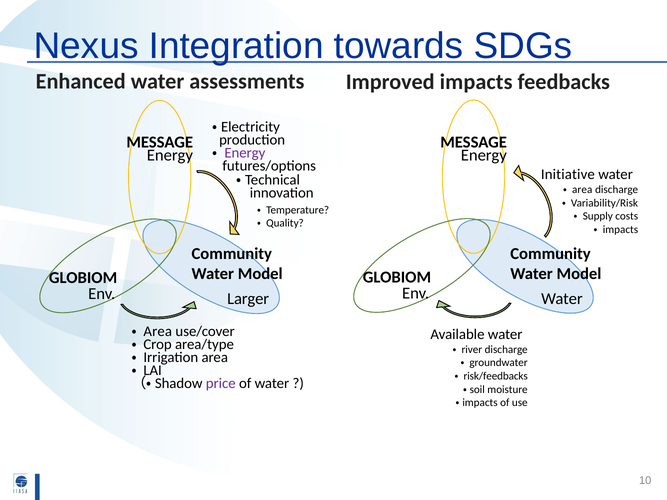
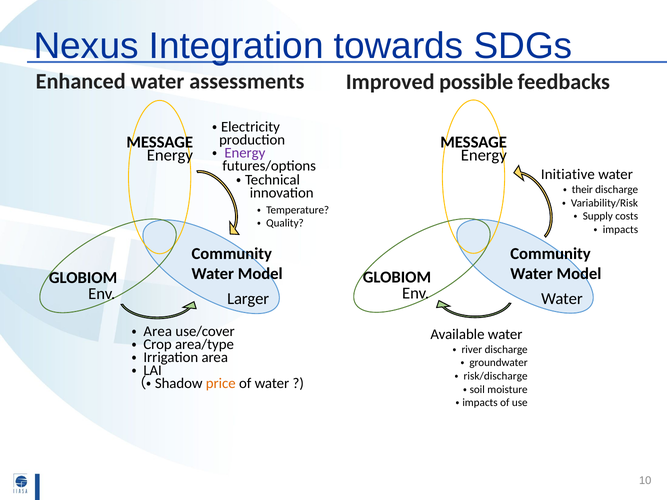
Improved impacts: impacts -> possible (476, 82)
area: area -> their (582, 190)
risk/feedbacks: risk/feedbacks -> risk/discharge (496, 376)
price colour: purple -> orange (221, 383)
